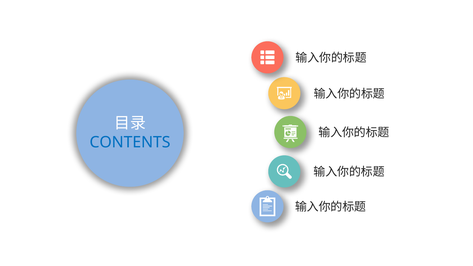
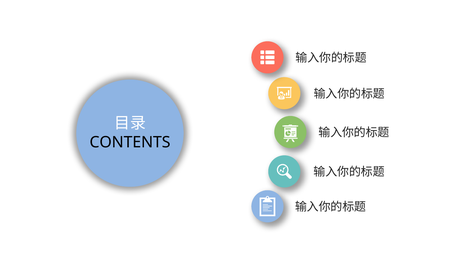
CONTENTS colour: blue -> black (130, 142)
